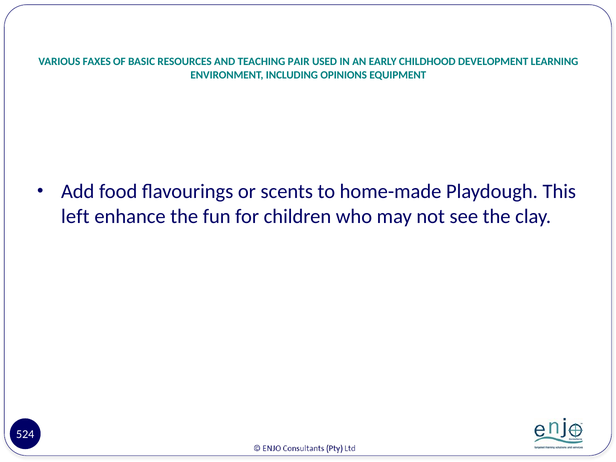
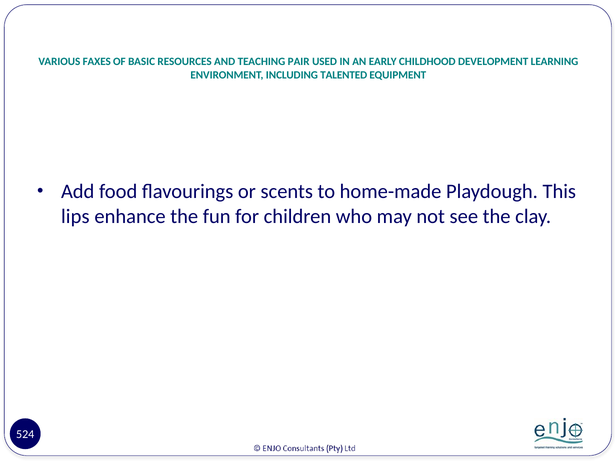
OPINIONS: OPINIONS -> TALENTED (344, 75)
left: left -> lips (75, 216)
